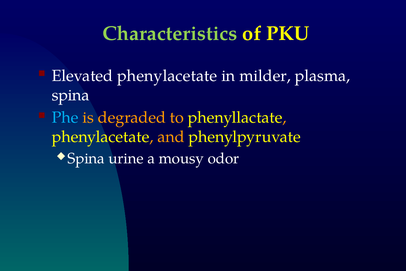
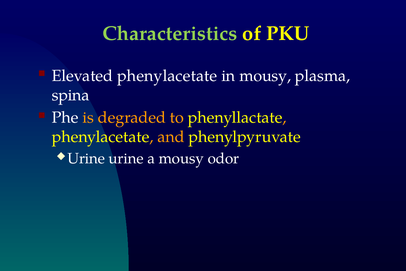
in milder: milder -> mousy (265, 76)
Phe colour: light blue -> white (65, 117)
Spina: Spina -> Urine (86, 158)
